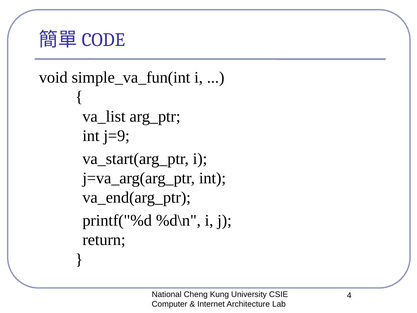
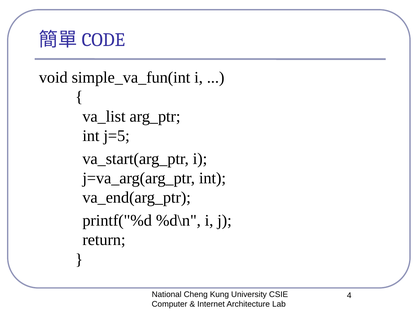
j=9: j=9 -> j=5 (117, 136)
